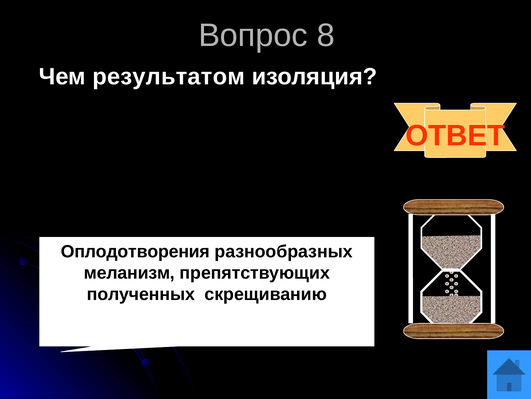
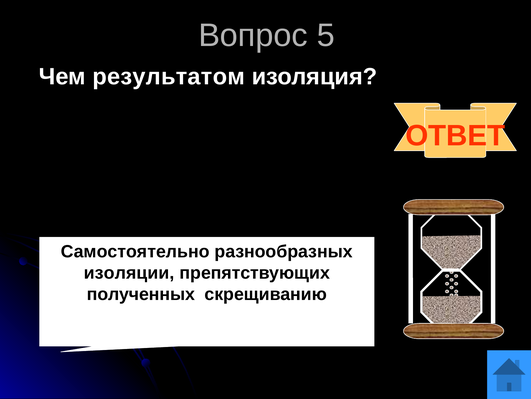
8: 8 -> 5 (326, 35)
Оплодотворения: Оплодотворения -> Самостоятельно (135, 251)
меланизм: меланизм -> изоляции (129, 272)
